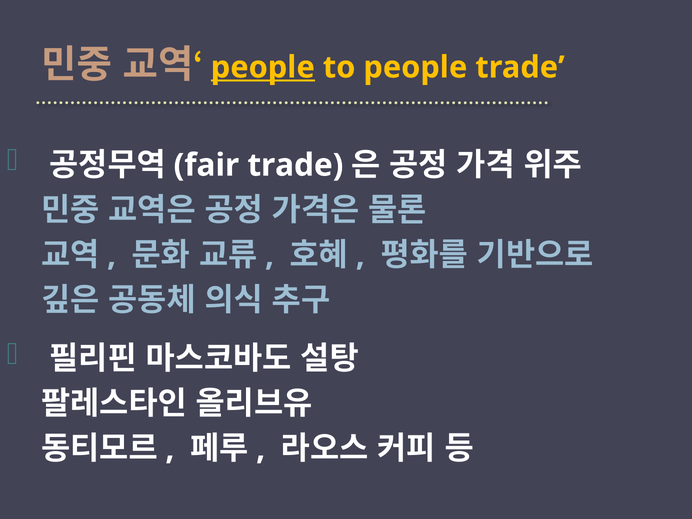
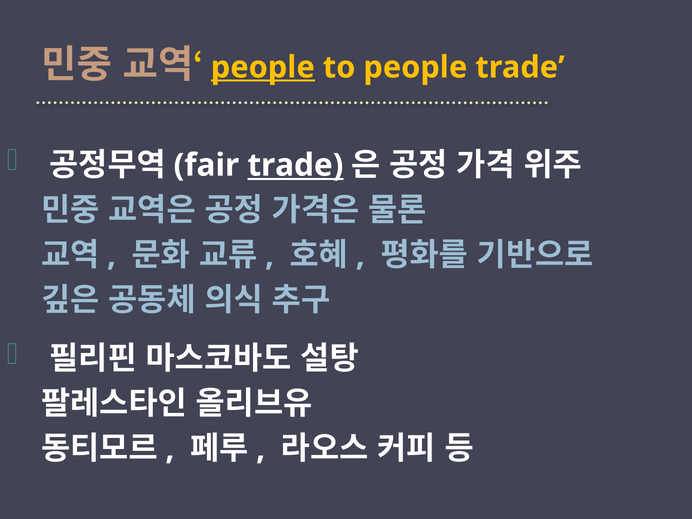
trade underline: none -> present (295, 165)
